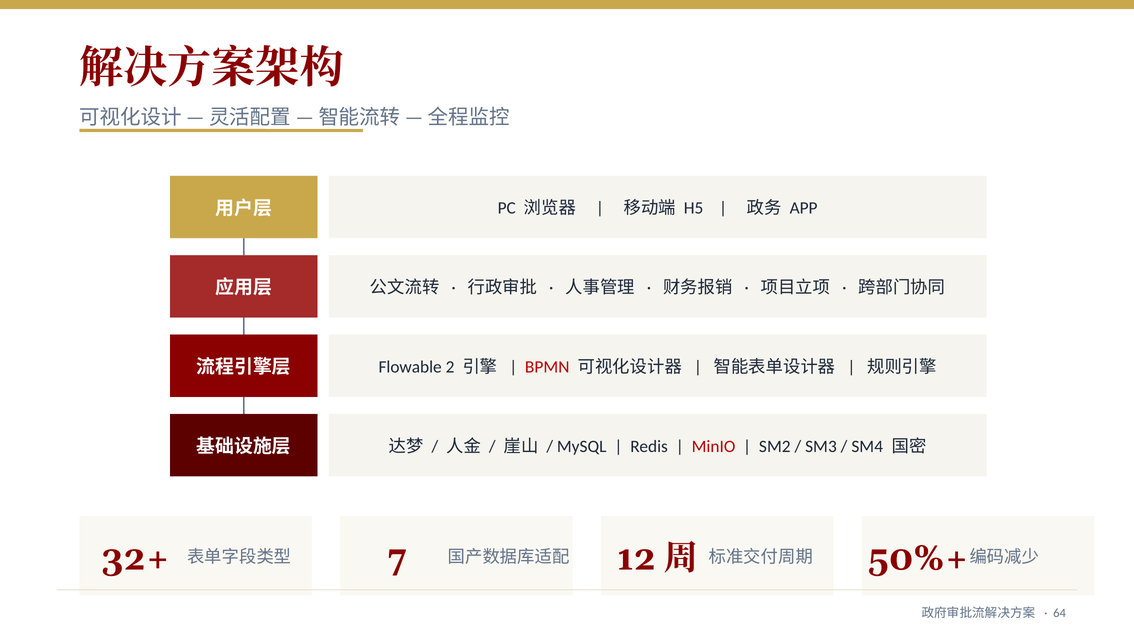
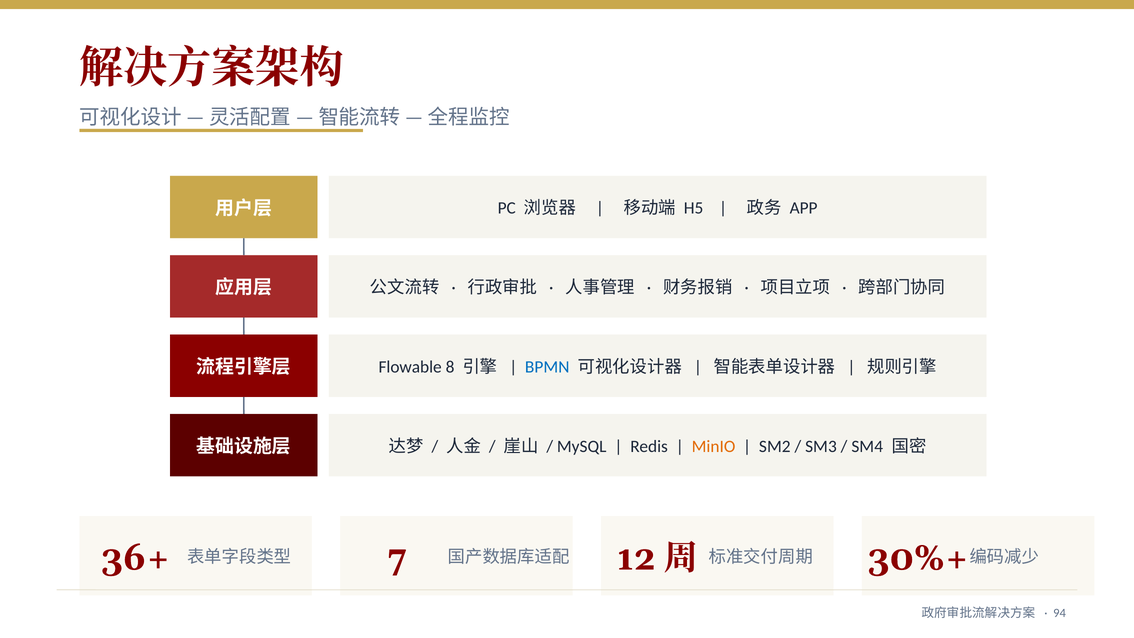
2: 2 -> 8 (450, 367)
BPMN colour: red -> blue (547, 367)
MinIO colour: red -> orange (714, 446)
32+: 32+ -> 36+ (136, 558)
50%+: 50%+ -> 30%+ (918, 558)
64: 64 -> 94 (1060, 613)
